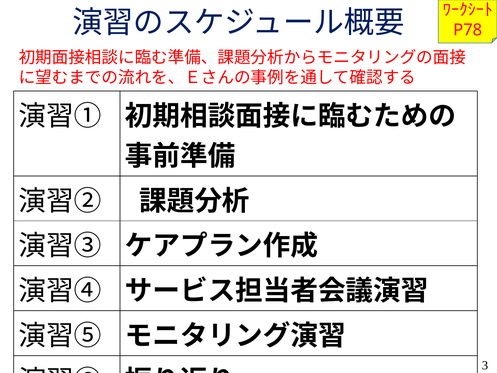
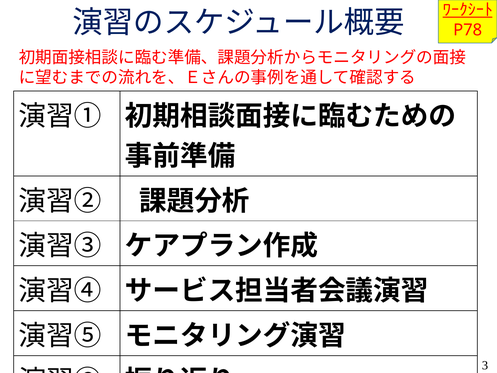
ﾜｰｸｼｰﾄ underline: none -> present (468, 10)
